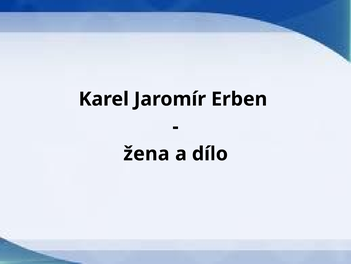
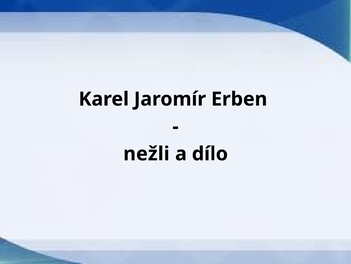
žena: žena -> nežli (146, 153)
